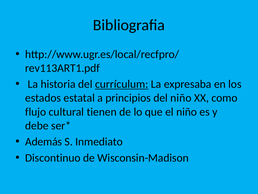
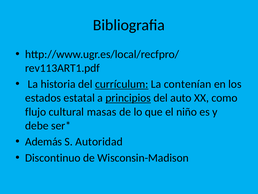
expresaba: expresaba -> contenían (188, 84)
principios underline: none -> present (128, 98)
del niño: niño -> auto (181, 98)
tienen: tienen -> masas (102, 112)
Inmediato: Inmediato -> Autoridad (99, 141)
